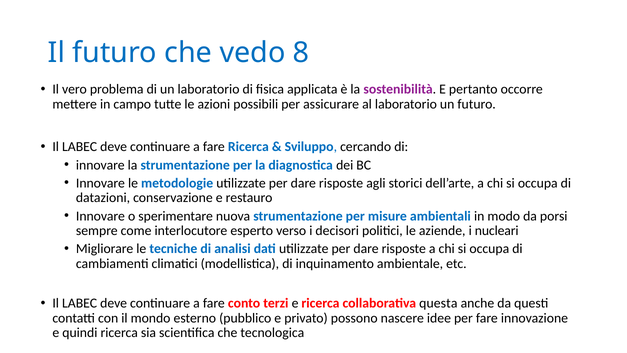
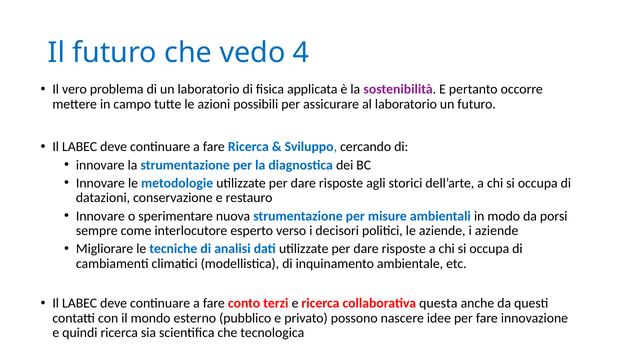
8: 8 -> 4 (301, 53)
i nucleari: nucleari -> aziende (497, 231)
